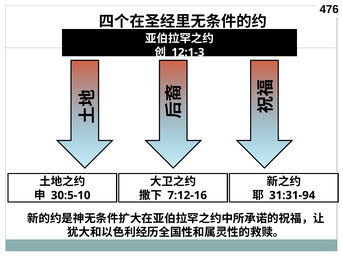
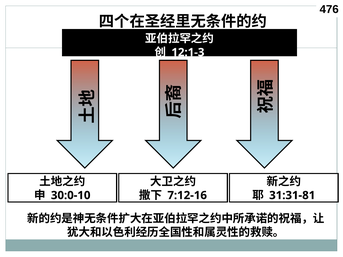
30:5-10: 30:5-10 -> 30:0-10 (71, 196)
31:31-94: 31:31-94 -> 31:31-81 (292, 196)
